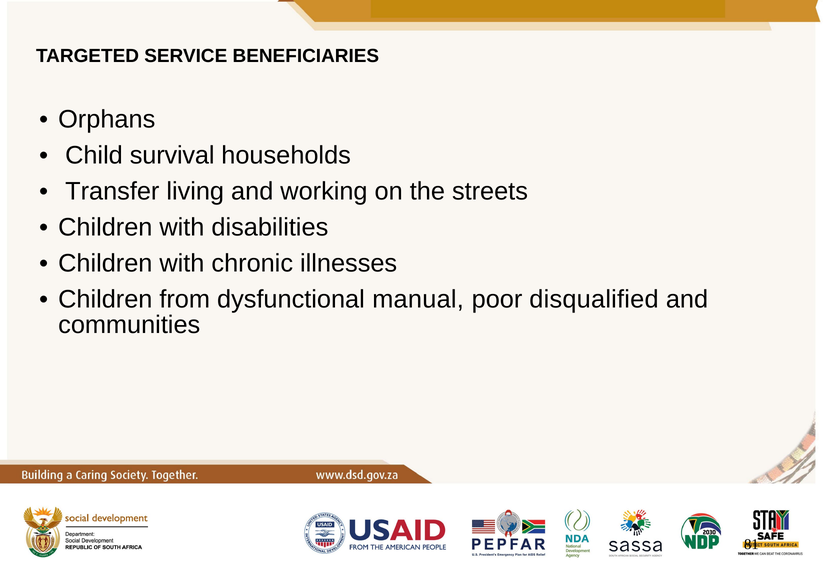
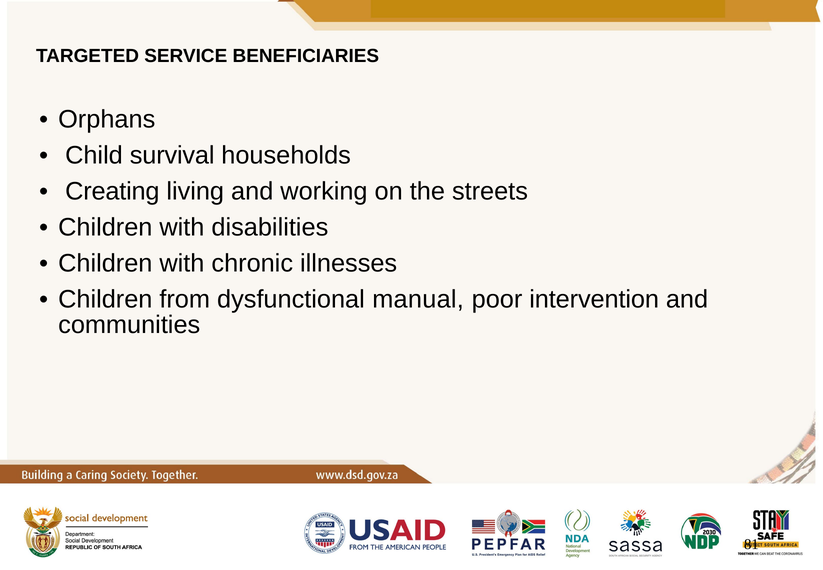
Transfer: Transfer -> Creating (112, 191)
disqualified: disqualified -> intervention (594, 299)
